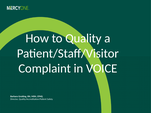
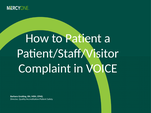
Quality: Quality -> Patient (83, 38)
